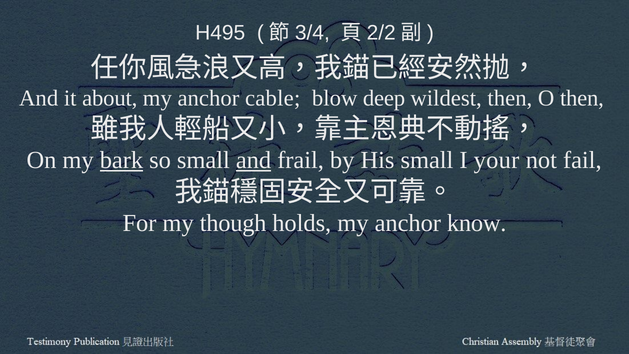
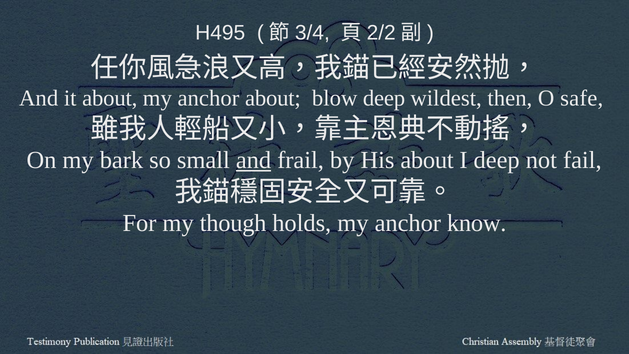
anchor cable: cable -> about (273, 98)
O then: then -> safe (582, 98)
bark underline: present -> none (121, 160)
His small: small -> about (427, 160)
I your: your -> deep (497, 160)
